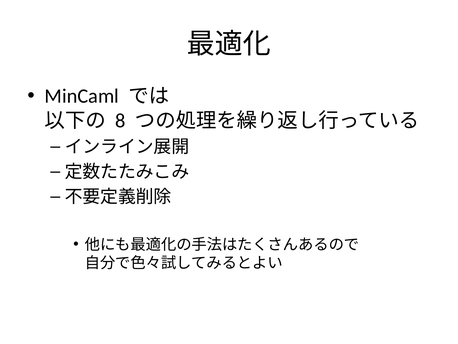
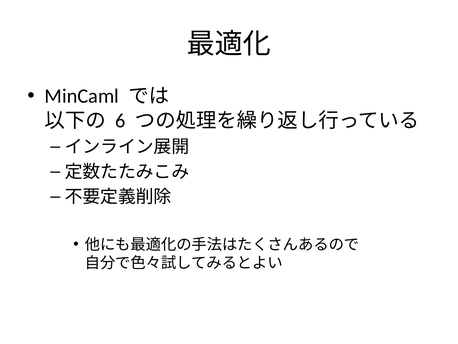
8: 8 -> 6 (120, 121)
